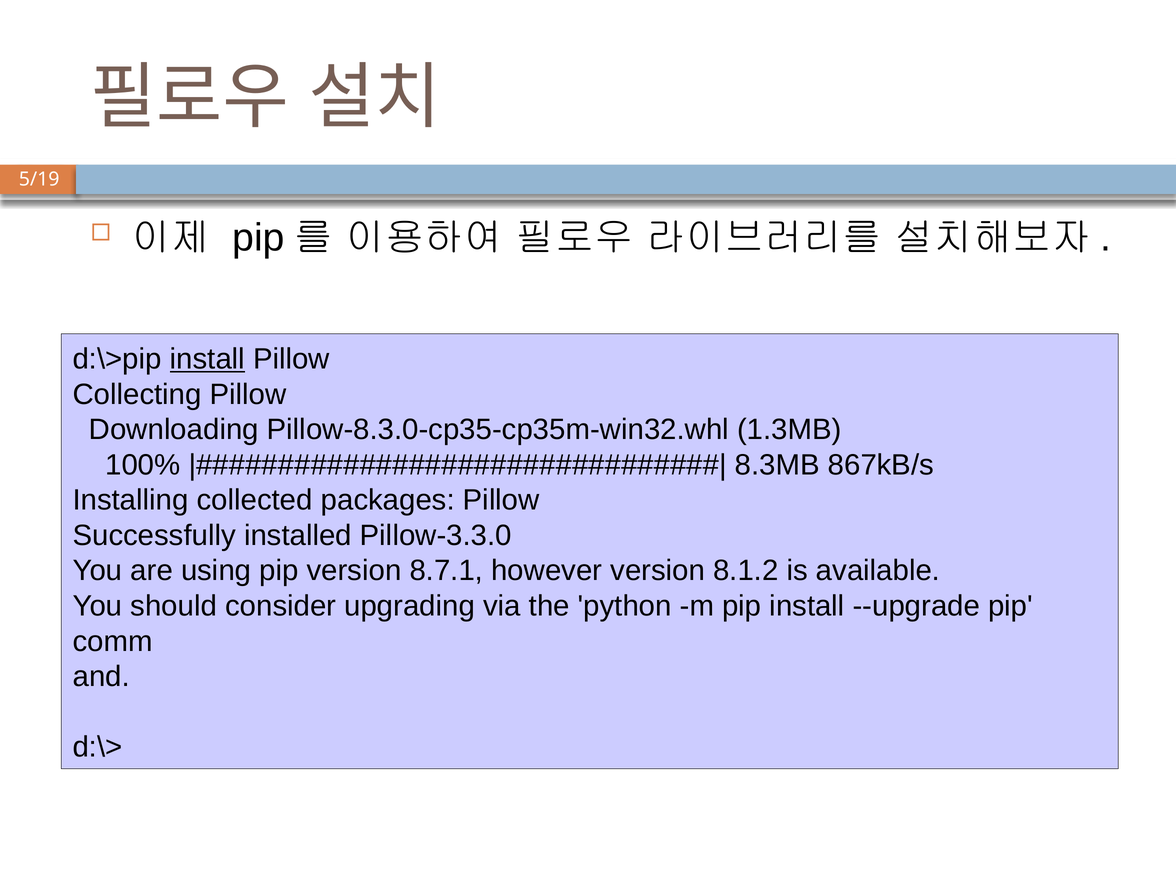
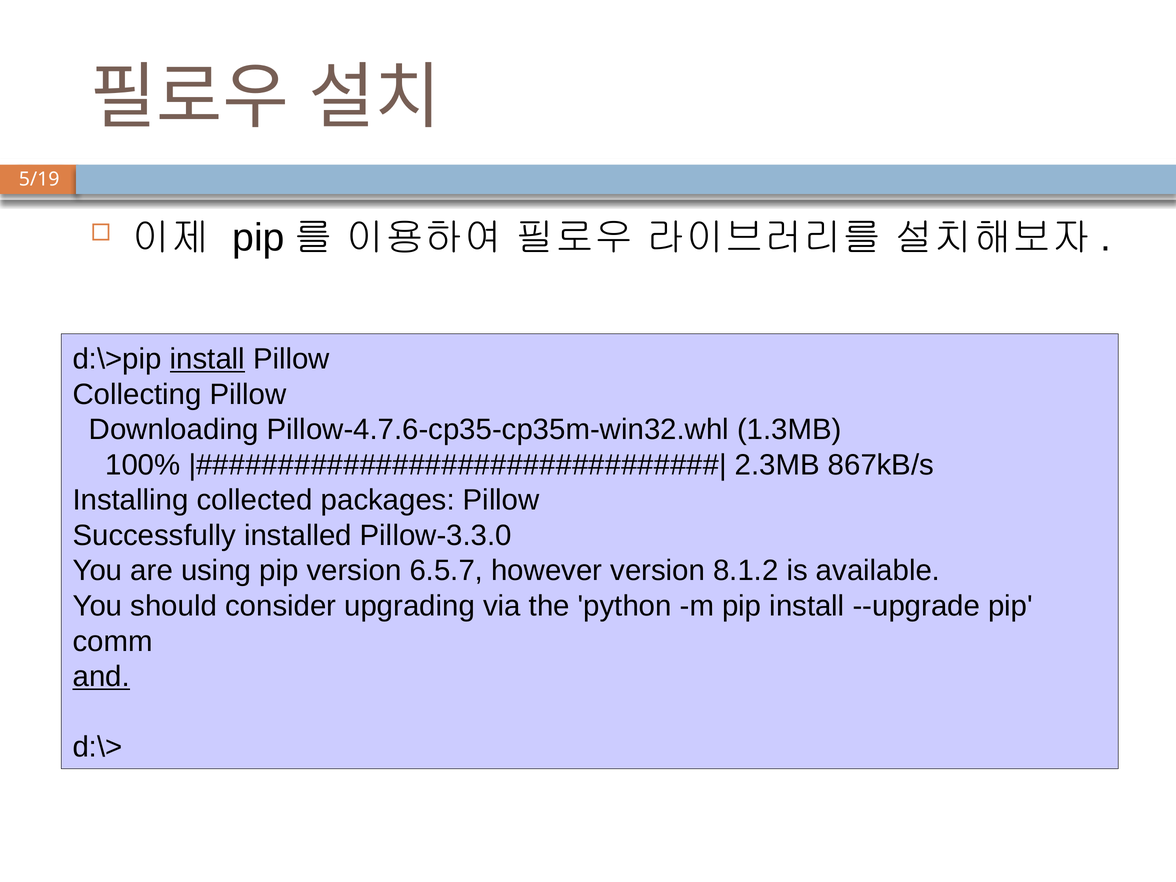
Pillow-8.3.0-cp35-cp35m-win32.whl: Pillow-8.3.0-cp35-cp35m-win32.whl -> Pillow-4.7.6-cp35-cp35m-win32.whl (498, 430)
8.3MB: 8.3MB -> 2.3MB (777, 465)
8.7.1: 8.7.1 -> 6.5.7 (446, 571)
and underline: none -> present (101, 677)
